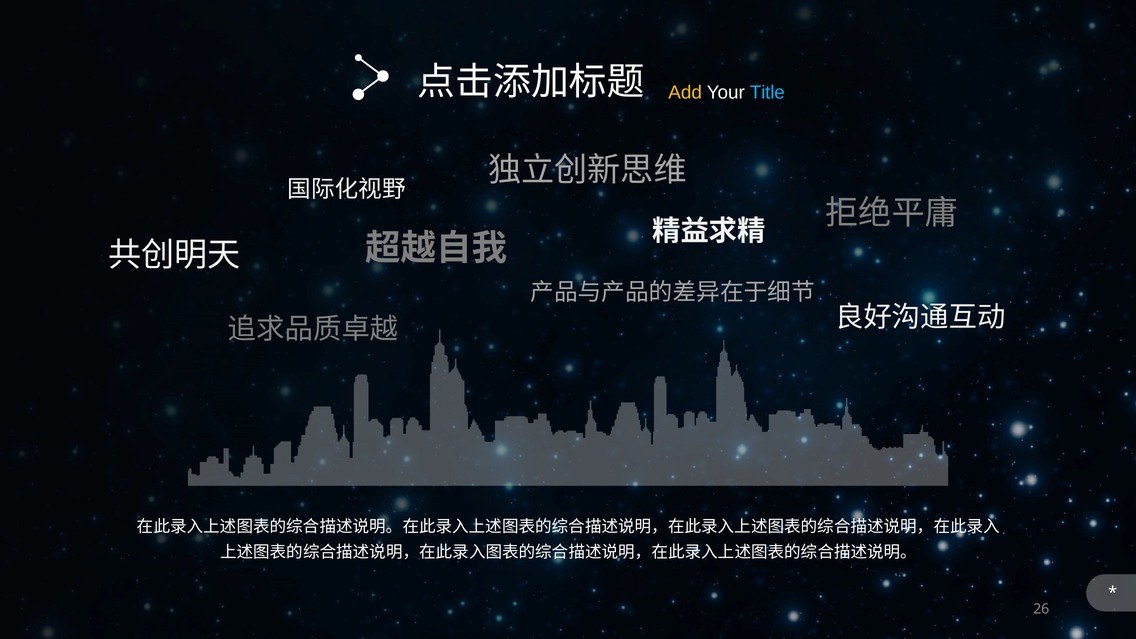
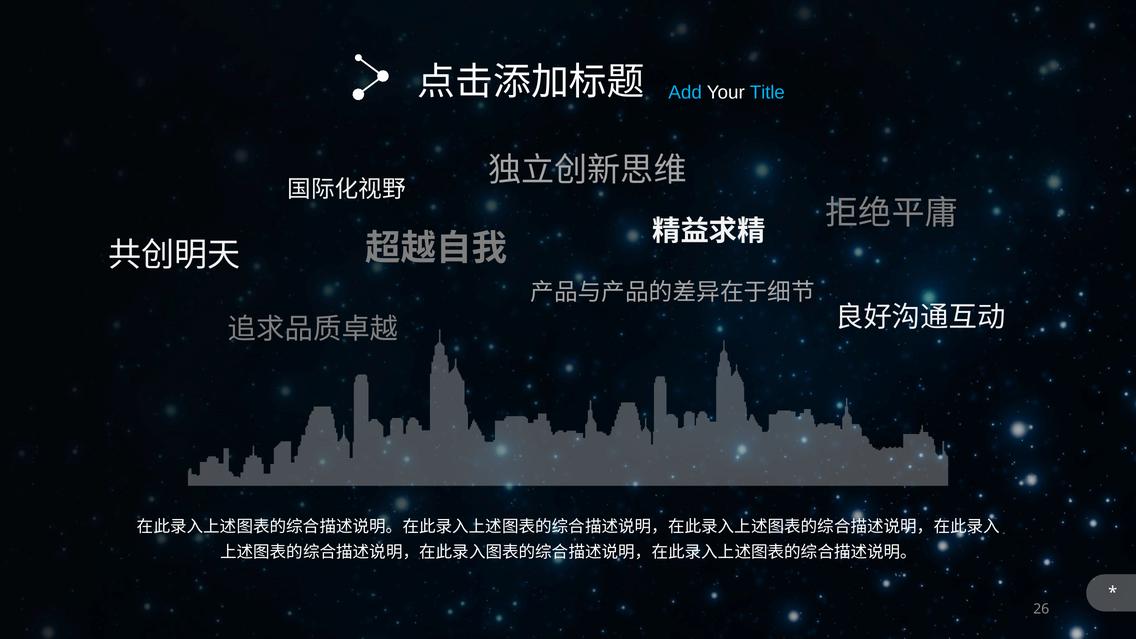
Add colour: yellow -> light blue (685, 92)
